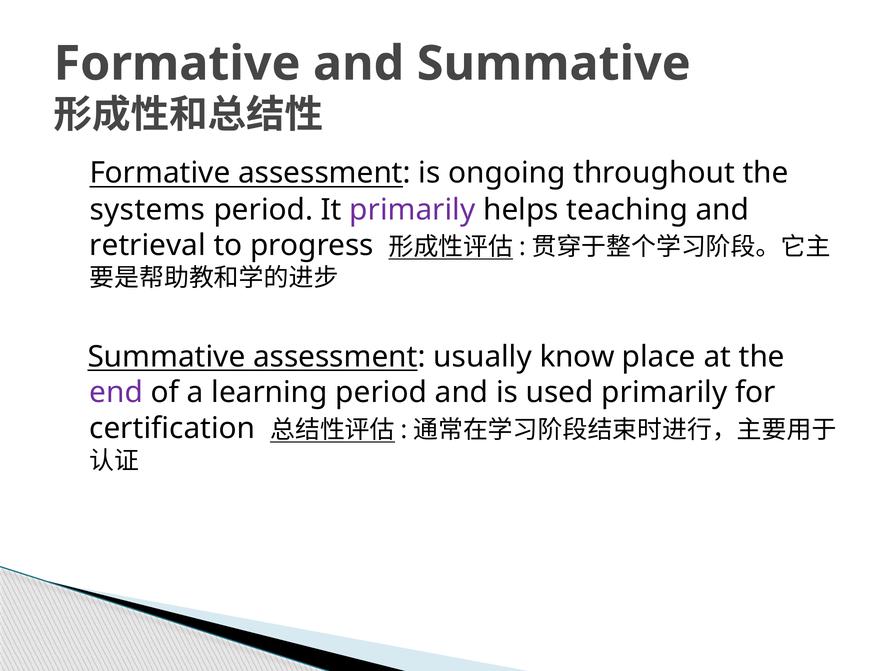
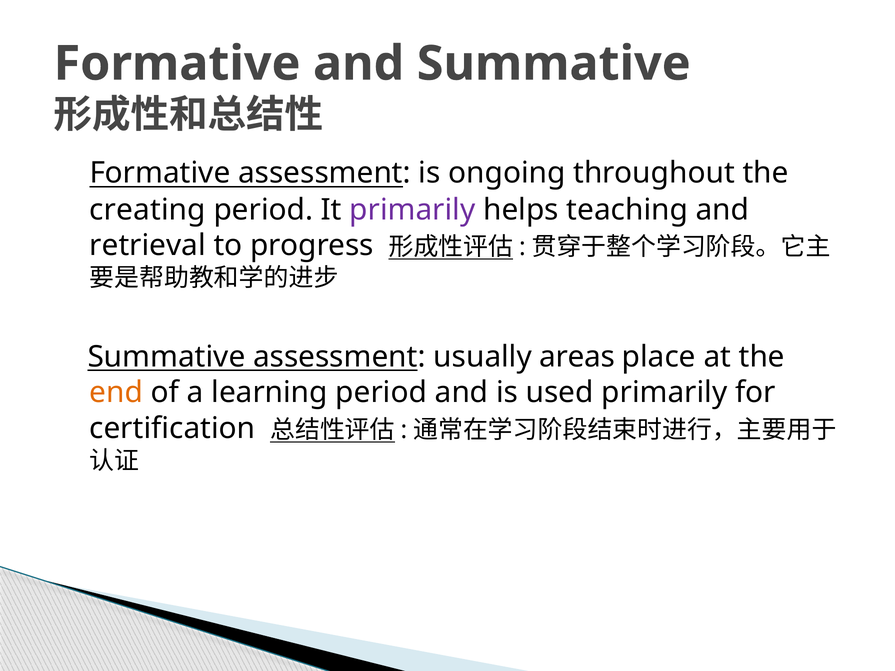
systems: systems -> creating (148, 210)
know: know -> areas (577, 357)
end colour: purple -> orange (116, 393)
